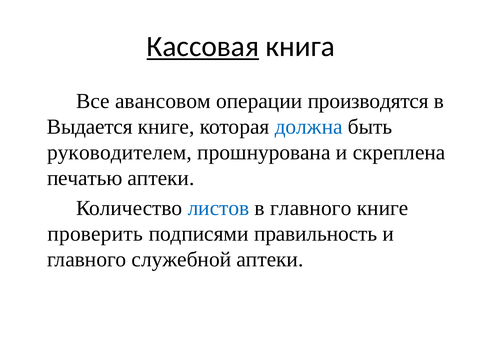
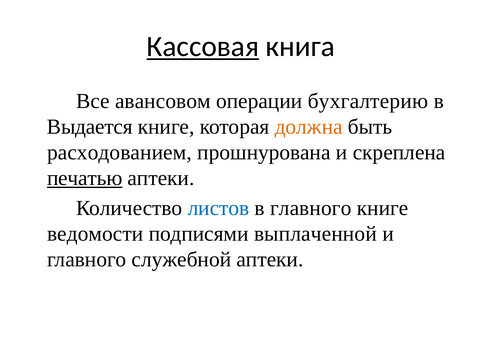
производятся: производятся -> бухгалтерию (368, 101)
должна colour: blue -> orange (309, 127)
руководителем: руководителем -> расходованием (119, 153)
печатью underline: none -> present (85, 178)
проверить: проверить -> ведомости (95, 234)
правильность: правильность -> выплаченной (315, 234)
